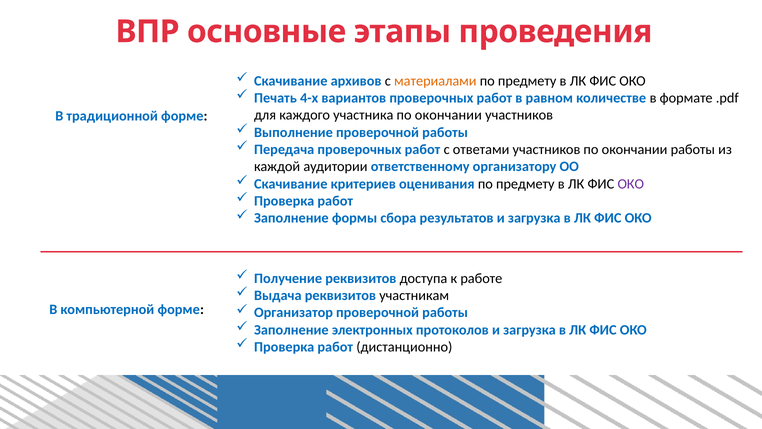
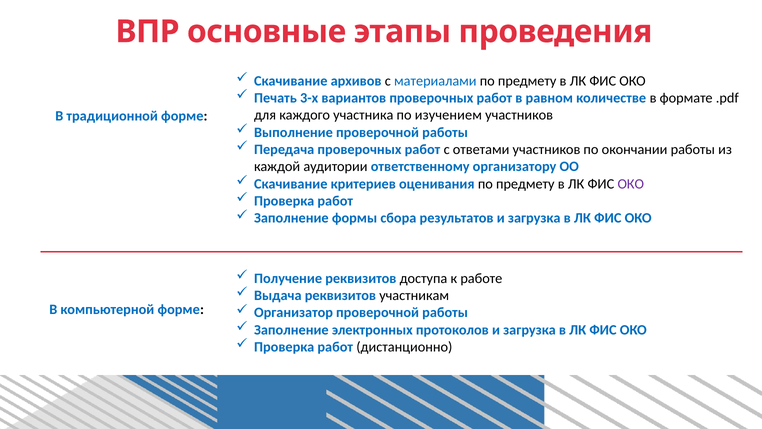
материалами colour: orange -> blue (435, 81)
4-х: 4-х -> 3-х (309, 98)
участника по окончании: окончании -> изучением (448, 115)
